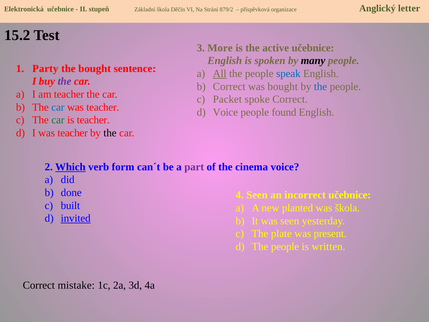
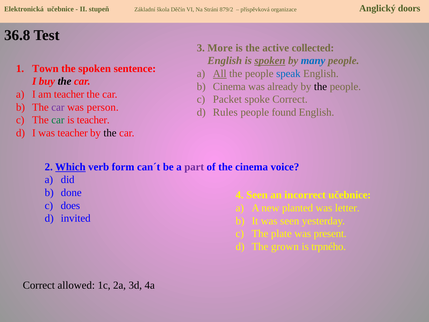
letter: letter -> doors (409, 8)
15.2: 15.2 -> 36.8 (17, 35)
active učebnice: učebnice -> collected (313, 48)
spoken underline: none -> present (270, 61)
many colour: black -> blue (313, 61)
Party: Party -> Town (45, 69)
the bought: bought -> spoken (95, 69)
the colour: purple -> black (65, 81)
Correct: Correct -> Cinema (229, 86)
was bought: bought -> already (283, 86)
the colour: blue -> black (321, 86)
car colour: blue -> purple (58, 107)
teacher: teacher -> person (103, 107)
Voice: Voice -> Rules (225, 112)
built: built -> does (70, 205)
was škola: škola -> letter (347, 208)
invited underline: present -> none (76, 218)
people: people -> grown (285, 246)
written: written -> trpného (329, 246)
mistake: mistake -> allowed (76, 285)
